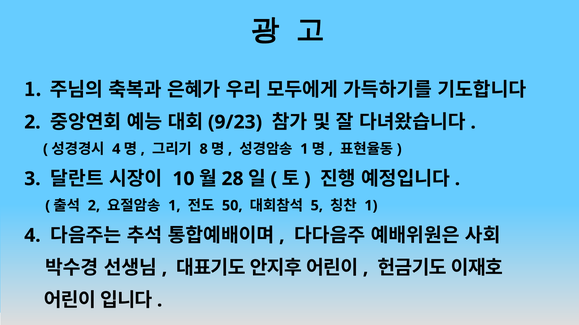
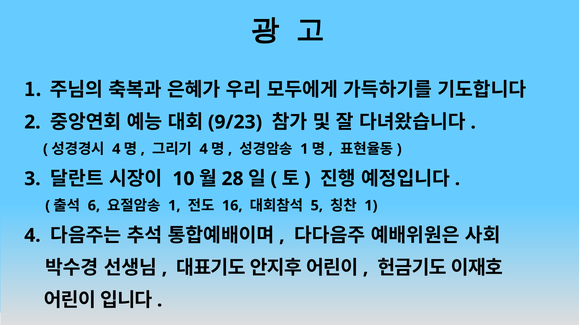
8: 8 -> 4 (204, 149)
2: 2 -> 6 (94, 206)
50: 50 -> 16 (232, 206)
